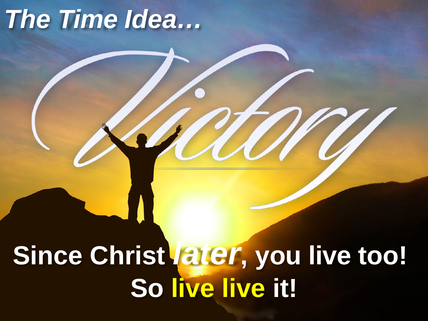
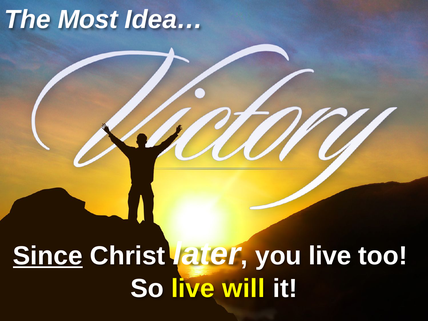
Time: Time -> Most (88, 20)
Since underline: none -> present (48, 256)
live live: live -> will (244, 289)
